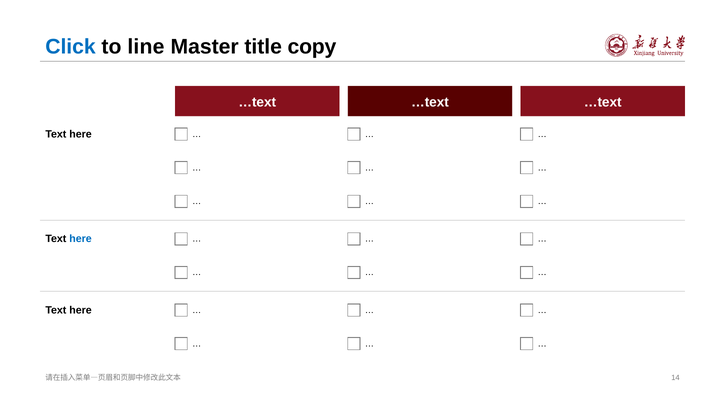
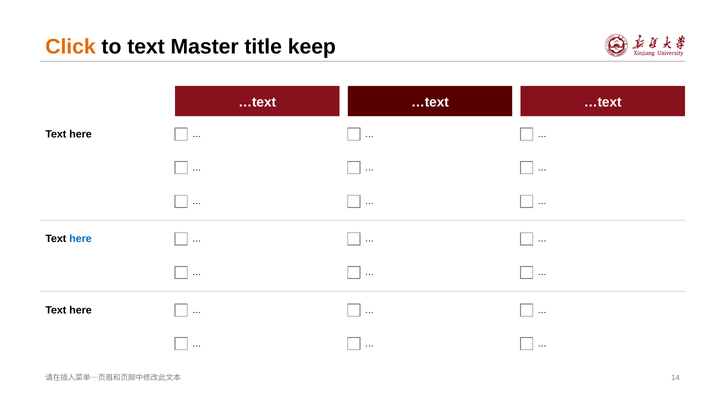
Click colour: blue -> orange (70, 47)
to line: line -> text (146, 47)
copy: copy -> keep (312, 47)
